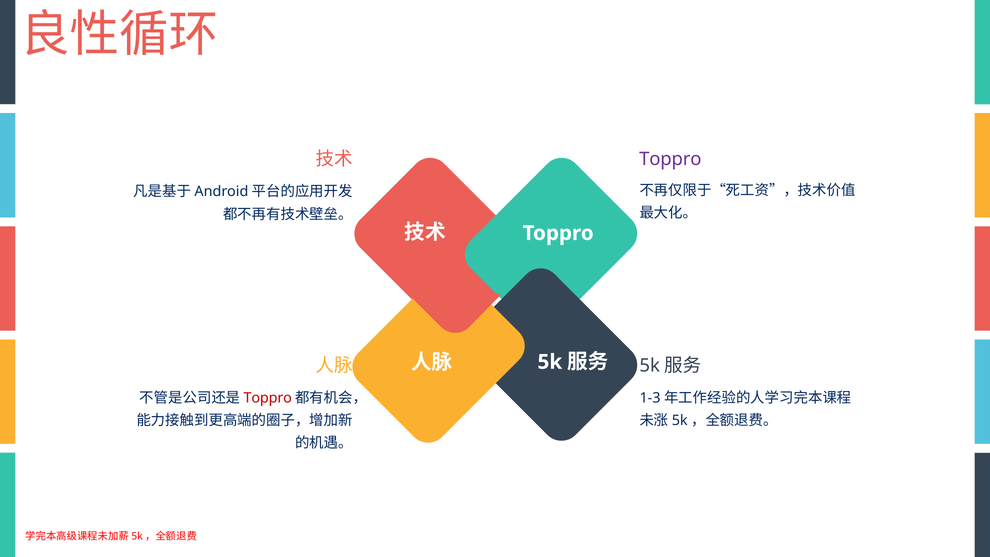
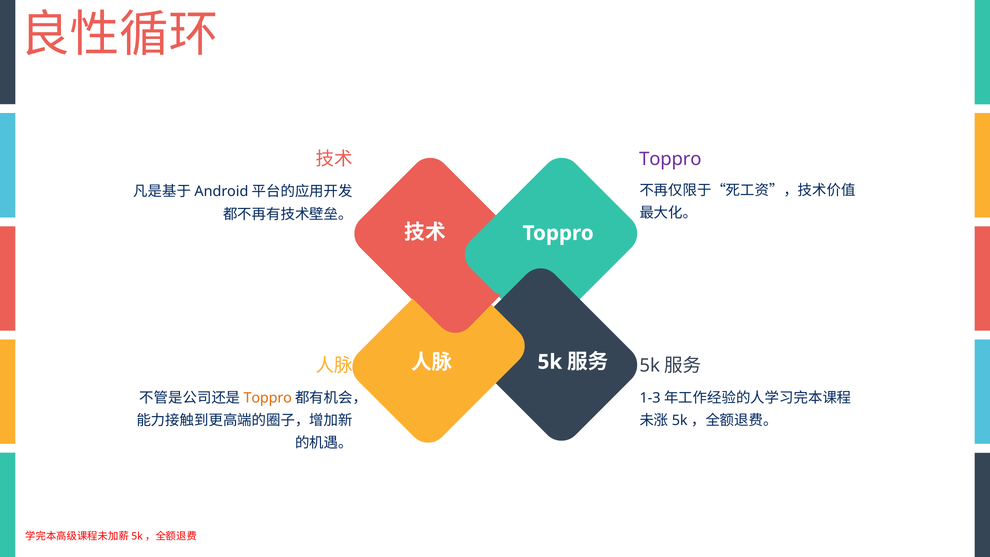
Toppro colour: red -> orange (268, 398)
